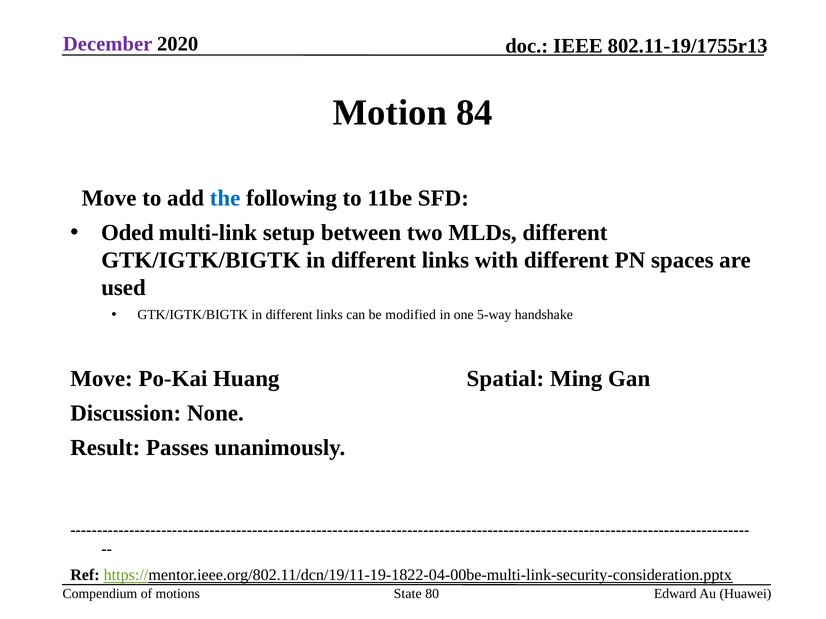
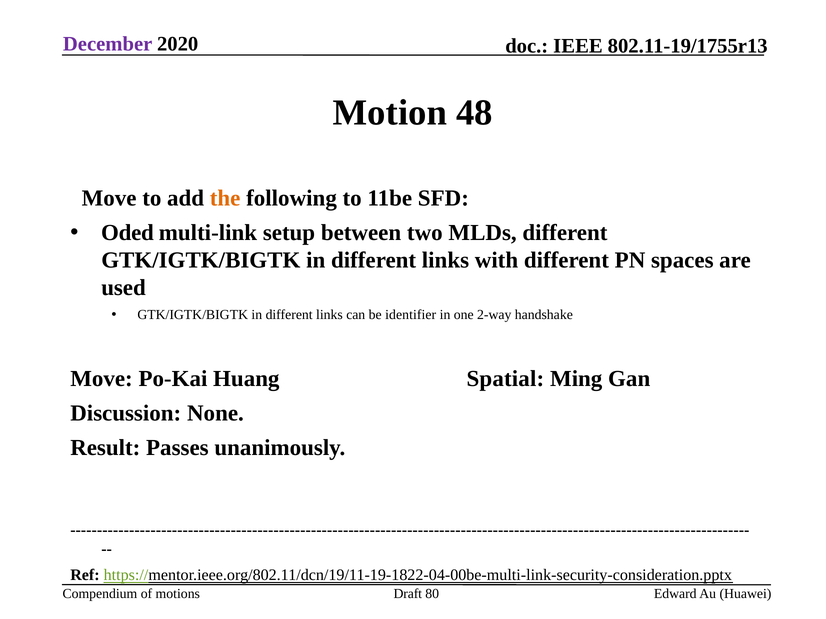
84: 84 -> 48 (474, 113)
the colour: blue -> orange (225, 199)
modified: modified -> identifier (411, 315)
5-way: 5-way -> 2-way (494, 315)
State: State -> Draft (408, 594)
